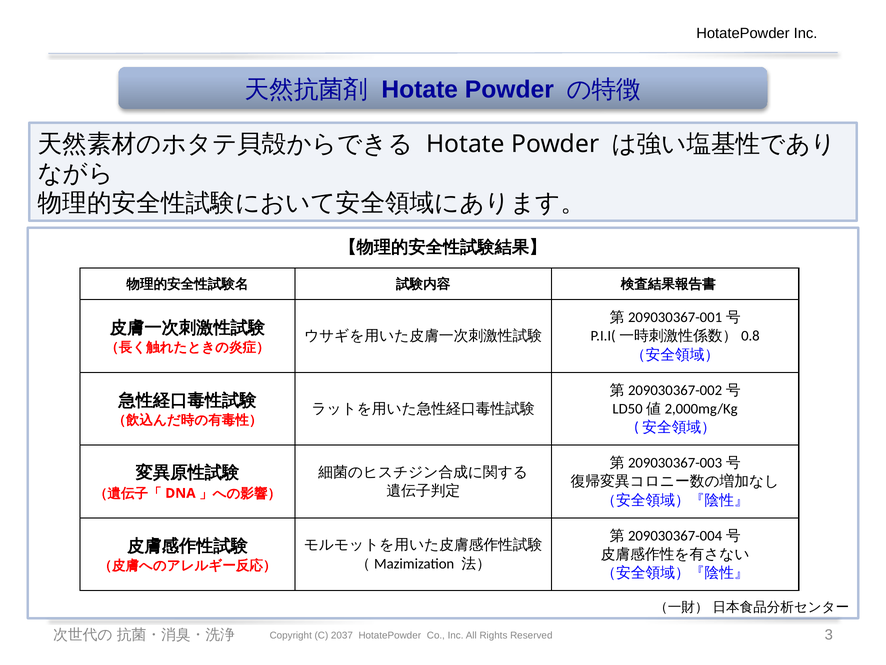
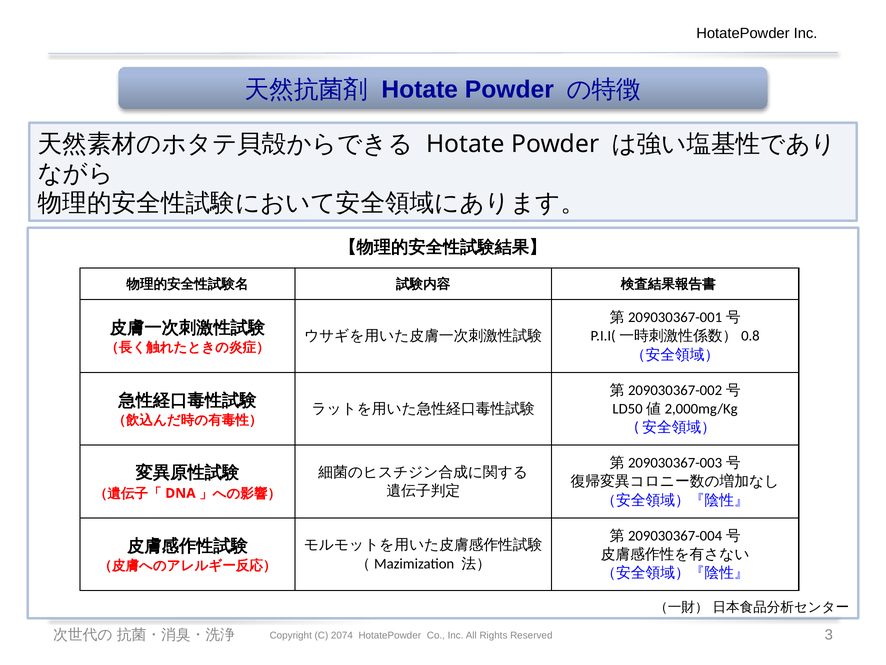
2037: 2037 -> 2074 (342, 635)
